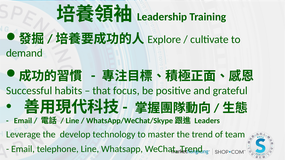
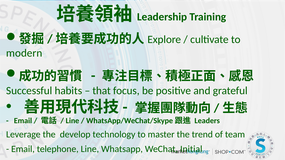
demand: demand -> modern (24, 53)
WeChat Trend: Trend -> Initial (191, 149)
